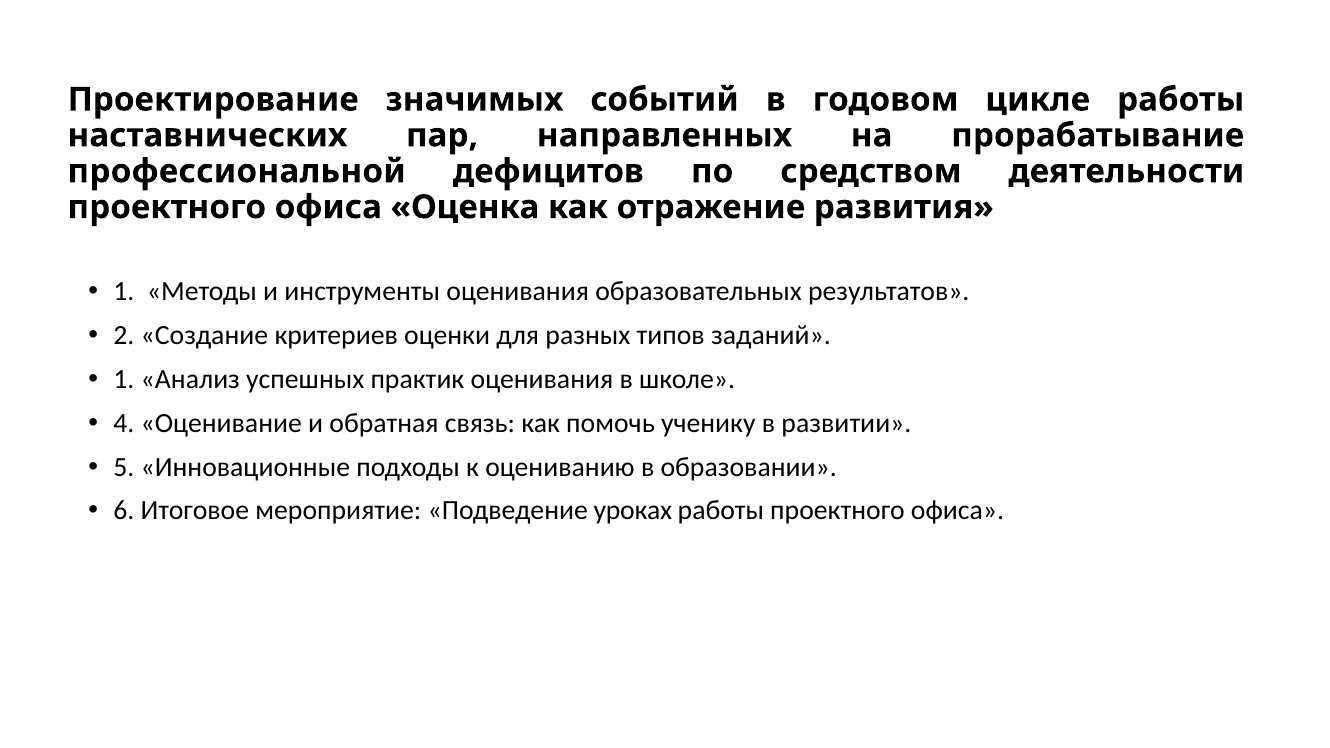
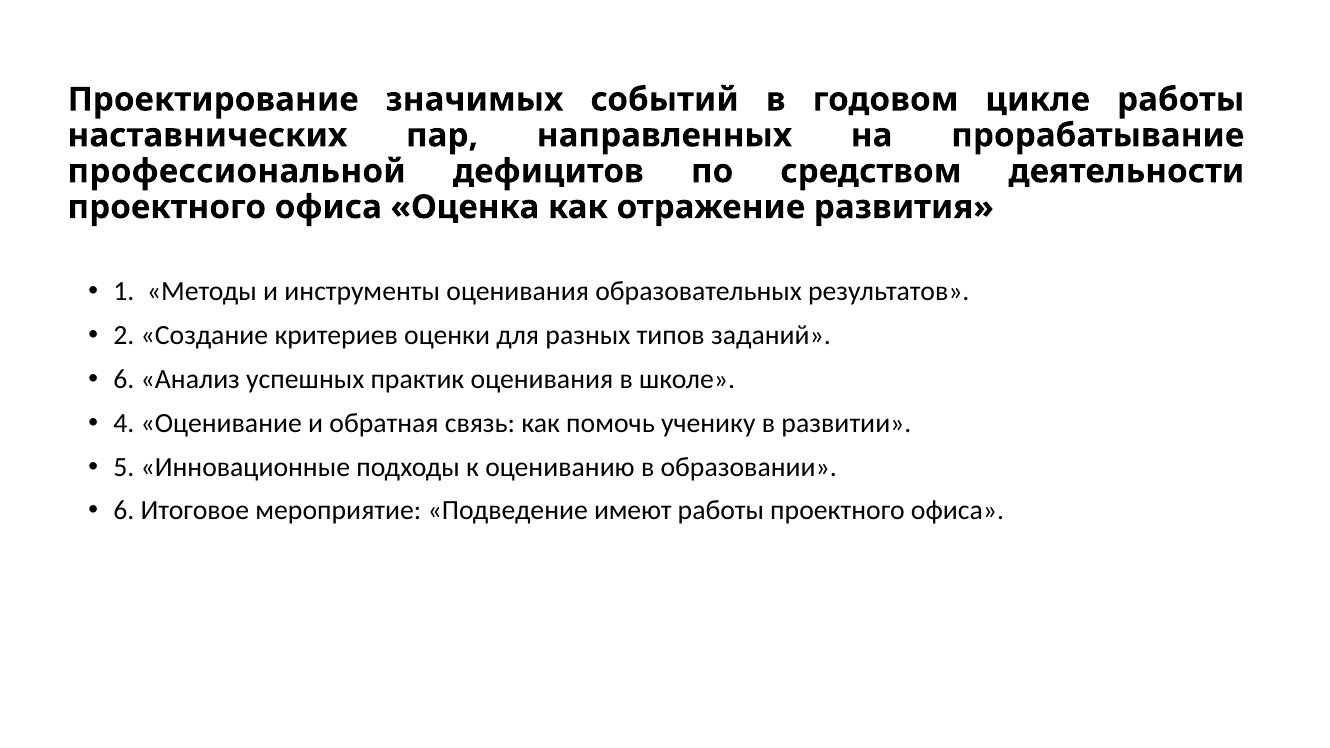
1: 1 -> 6 (124, 379)
уроках: уроках -> имеют (633, 511)
